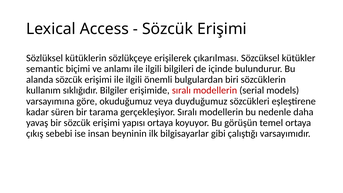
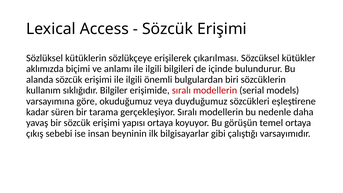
semantic: semantic -> aklımızda (45, 69)
